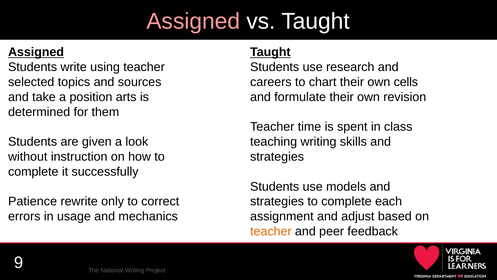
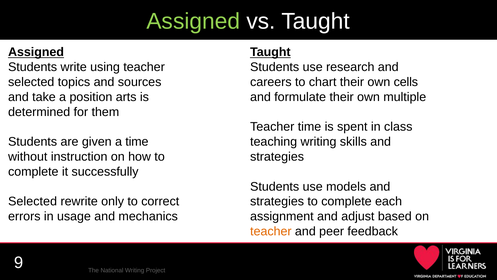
Assigned colour: pink -> light green (193, 21)
revision: revision -> multiple (405, 97)
a look: look -> time (137, 142)
Patience: Patience -> Selected (33, 201)
